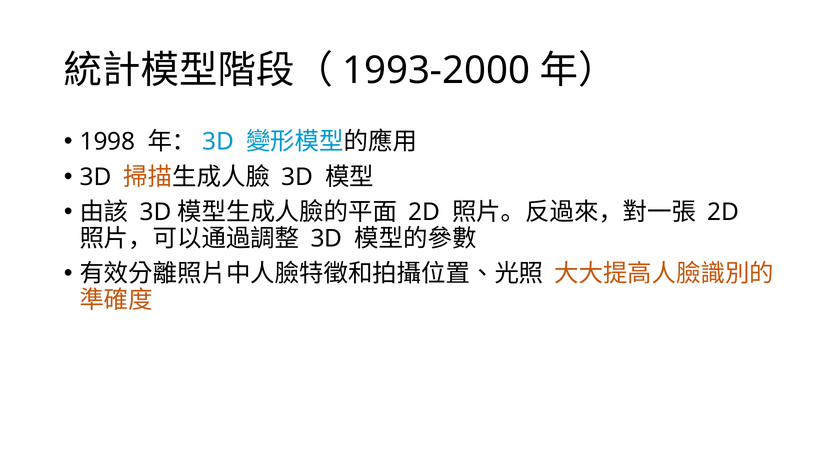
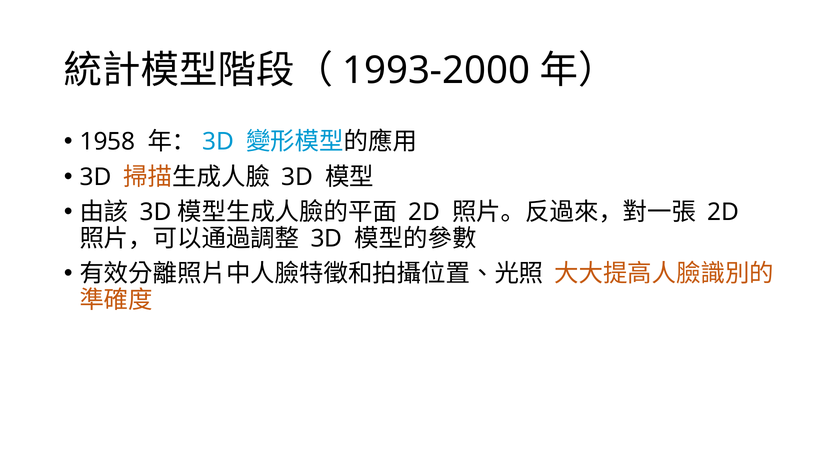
1998: 1998 -> 1958 (108, 142)
